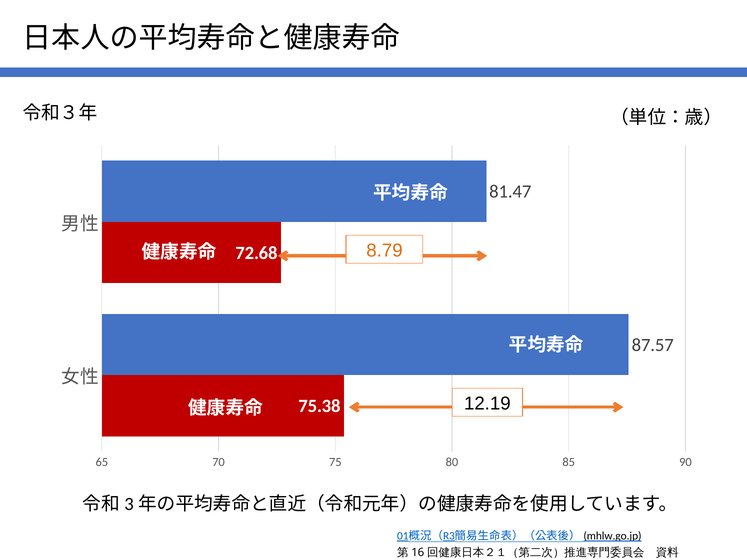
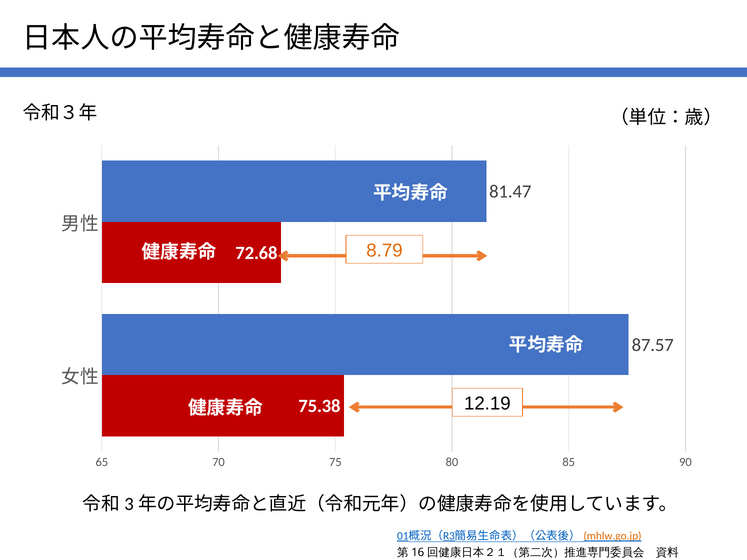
mhlw.go.jp colour: black -> orange (612, 536)
